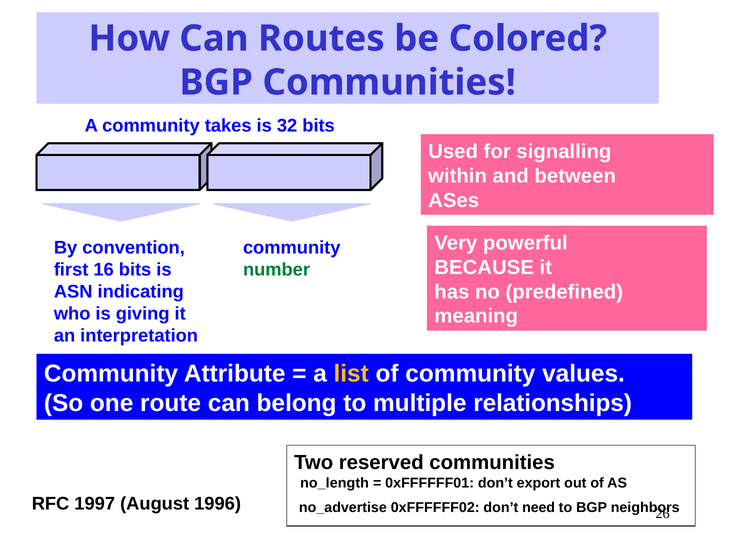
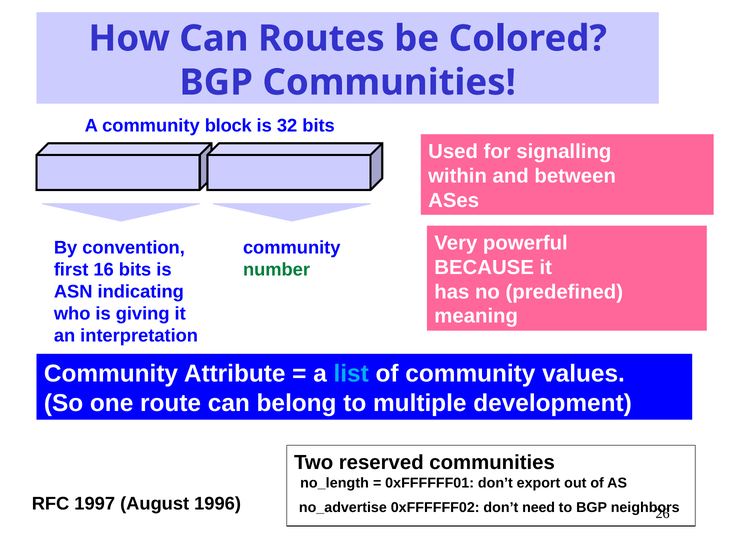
takes: takes -> block (228, 126)
list colour: yellow -> light blue (351, 374)
relationships: relationships -> development (553, 403)
